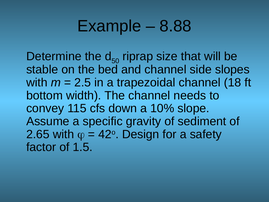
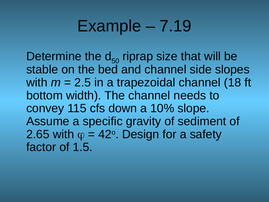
8.88: 8.88 -> 7.19 (176, 26)
